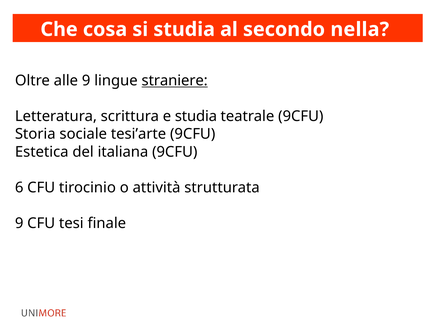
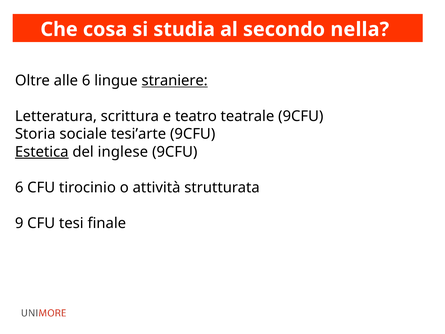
alle 9: 9 -> 6 (86, 81)
e studia: studia -> teatro (196, 116)
Estetica underline: none -> present (42, 152)
italiana: italiana -> inglese (123, 152)
